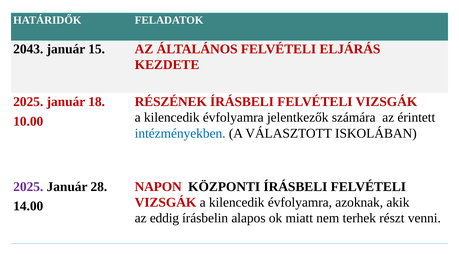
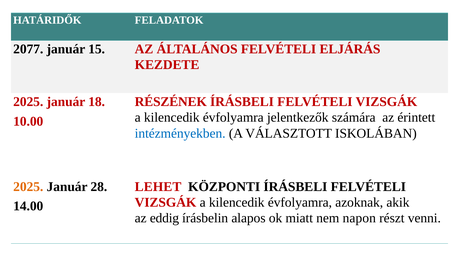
2043: 2043 -> 2077 (28, 49)
2025 colour: purple -> orange (28, 187)
NAPON: NAPON -> LEHET (158, 187)
terhek: terhek -> napon (359, 218)
